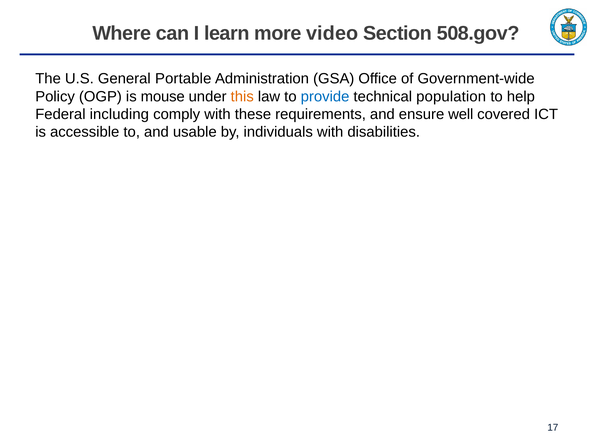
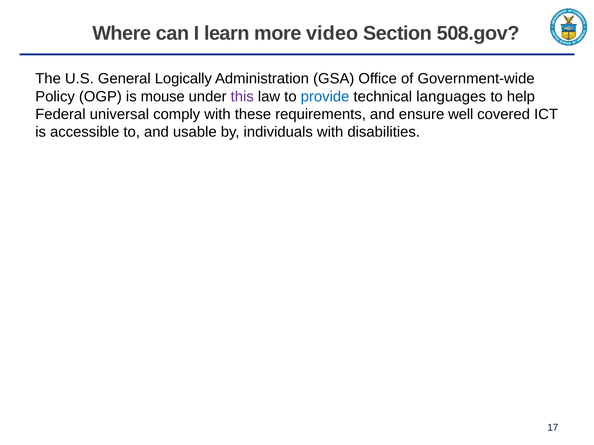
Portable: Portable -> Logically (183, 79)
this colour: orange -> purple (242, 97)
population: population -> languages (451, 97)
including: including -> universal (119, 114)
